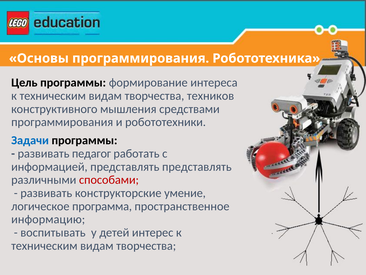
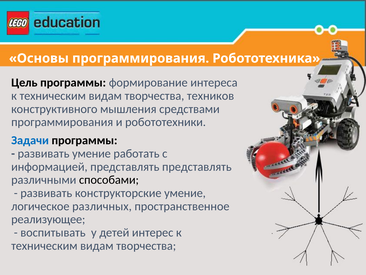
развивать педагог: педагог -> умение (91, 153)
способами colour: red -> black (109, 180)
программа: программа -> различных (102, 206)
информацию: информацию -> реализующее (48, 219)
